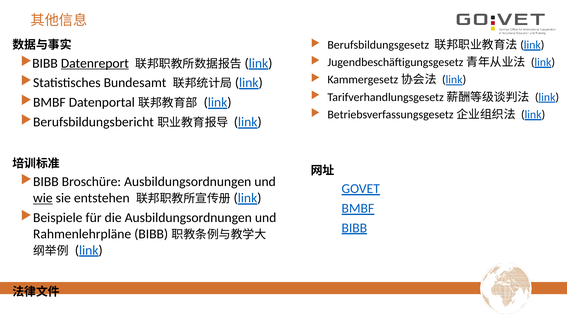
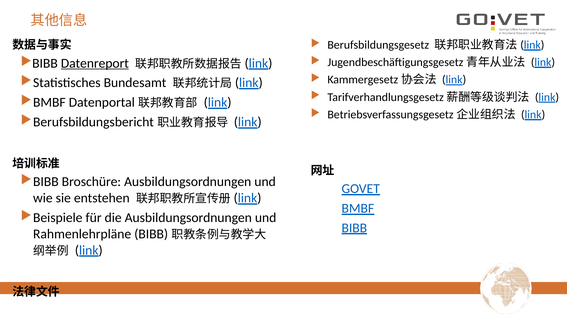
wie underline: present -> none (43, 198)
